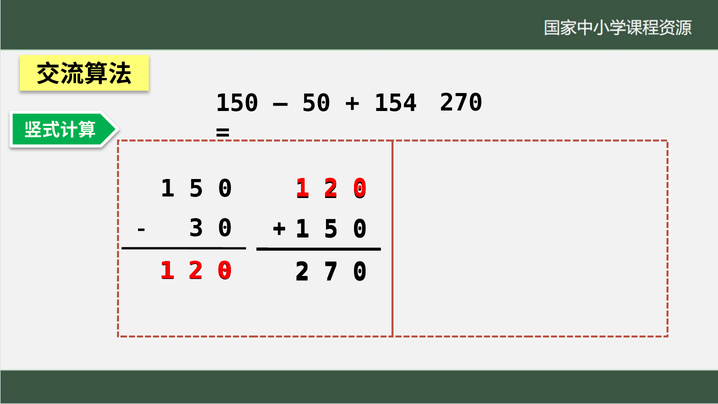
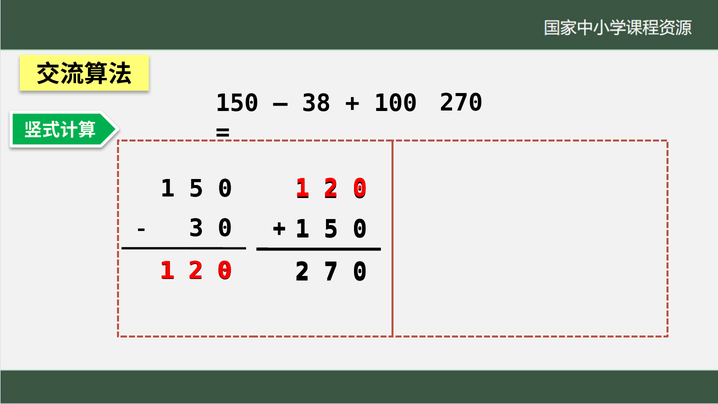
50: 50 -> 38 (316, 104)
154: 154 -> 100 (396, 104)
